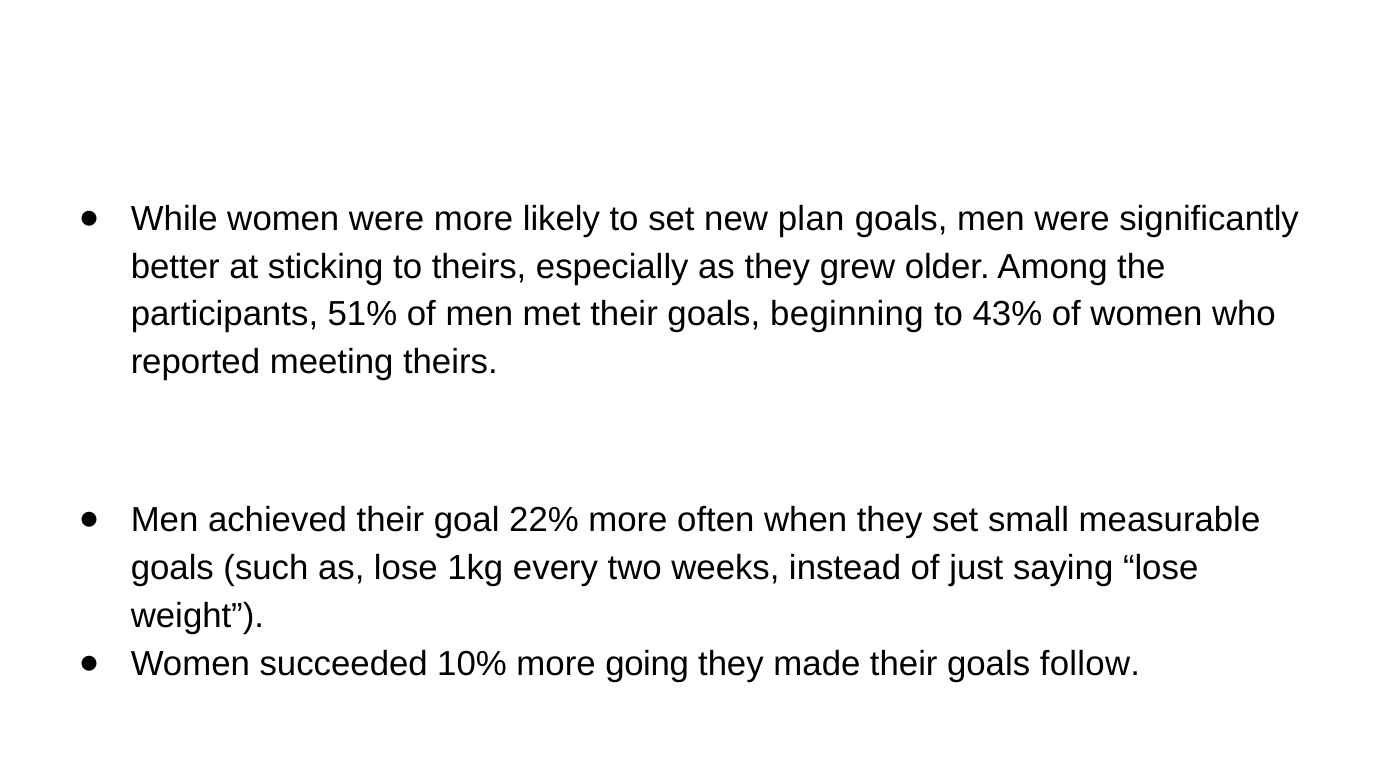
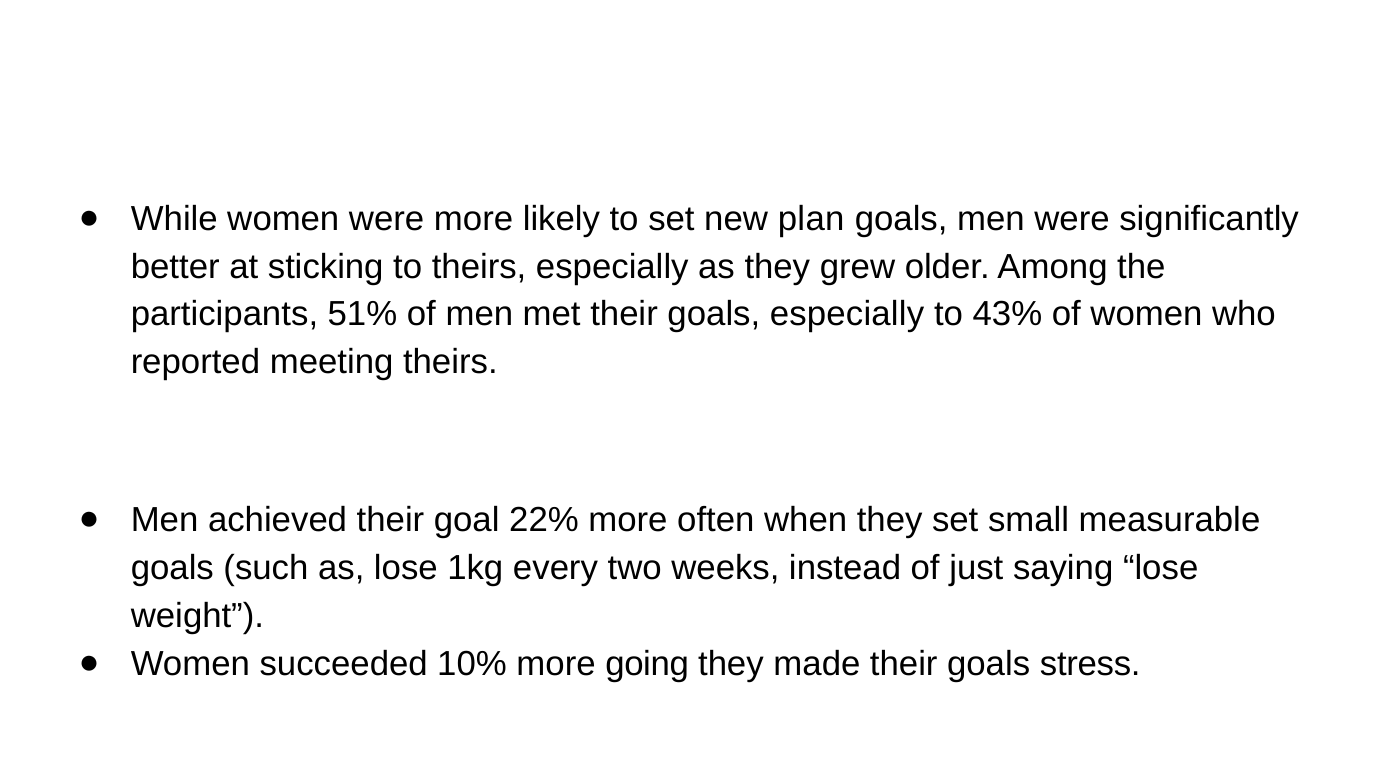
goals beginning: beginning -> especially (847, 315)
follow: follow -> stress (1090, 664)
